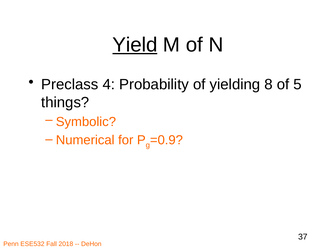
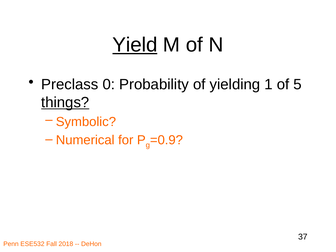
4: 4 -> 0 (109, 84)
8: 8 -> 1 (269, 84)
things underline: none -> present (65, 102)
